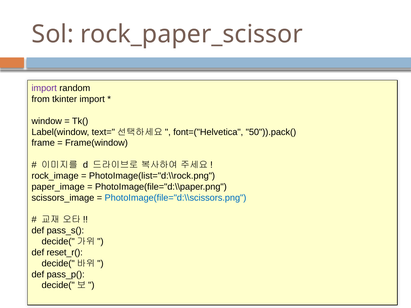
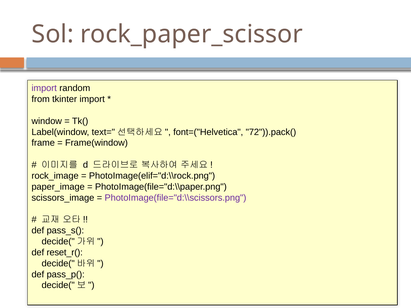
50")).pack(: 50")).pack( -> 72")).pack( (271, 132)
PhotoImage(list="d:\\rock.png: PhotoImage(list="d:\\rock.png -> PhotoImage(elif="d:\\rock.png (152, 176)
PhotoImage(file="d:\\scissors.png colour: blue -> purple (175, 198)
